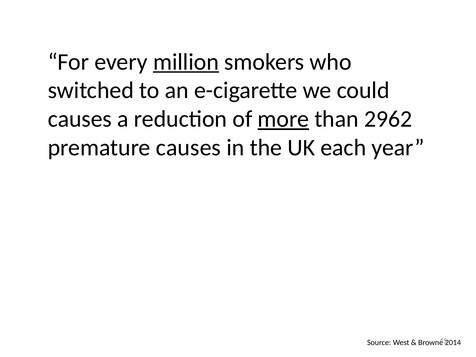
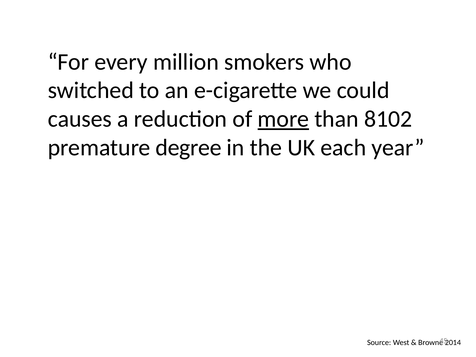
million underline: present -> none (186, 62)
2962: 2962 -> 8102 (388, 119)
premature causes: causes -> degree (189, 148)
